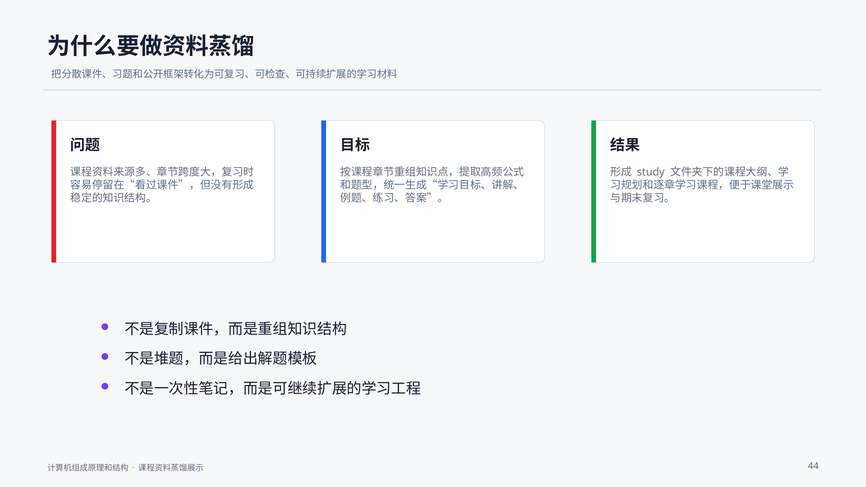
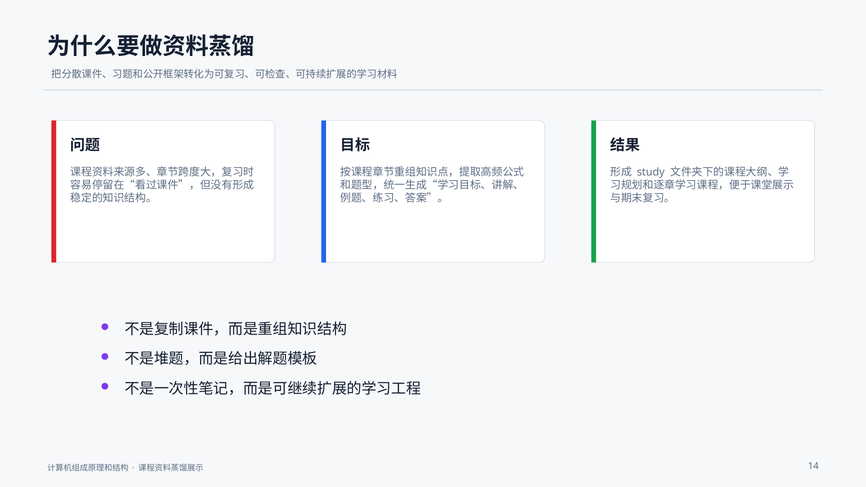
44: 44 -> 14 (813, 466)
